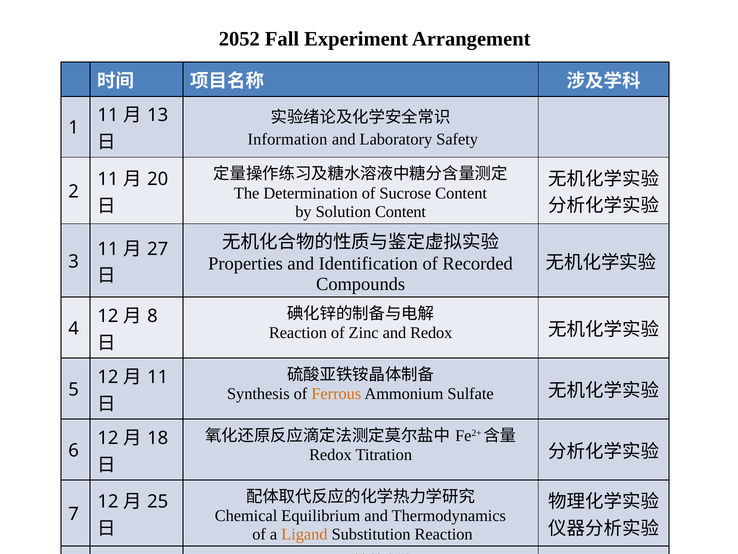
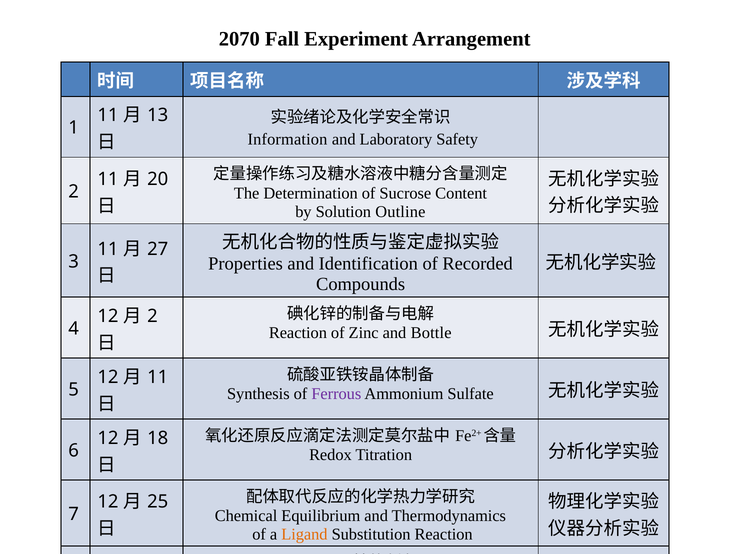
2052: 2052 -> 2070 (239, 39)
Solution Content: Content -> Outline (400, 212)
8: 8 -> 2 (152, 316)
and Redox: Redox -> Bottle (431, 333)
Ferrous colour: orange -> purple (336, 394)
